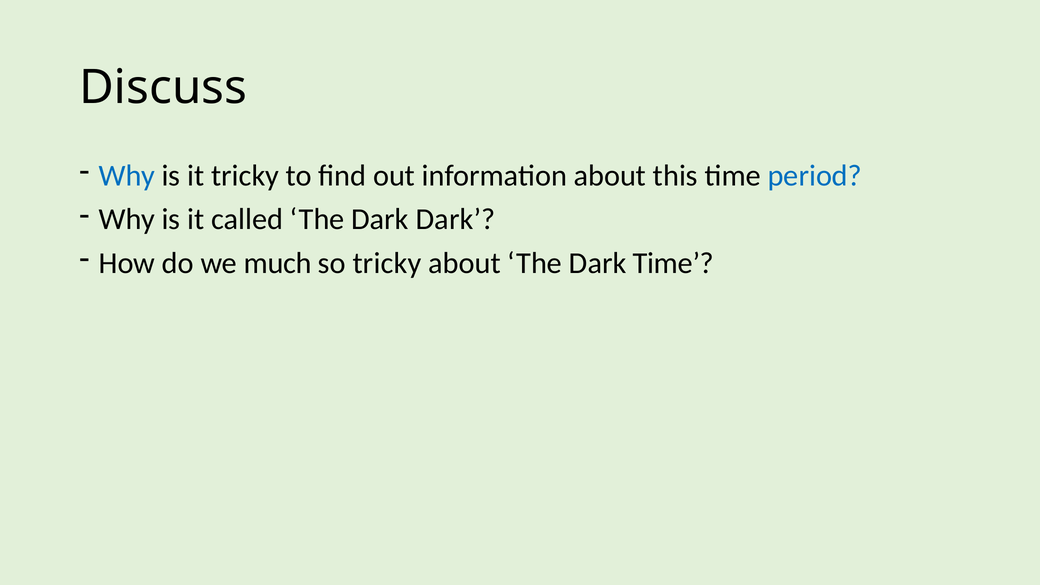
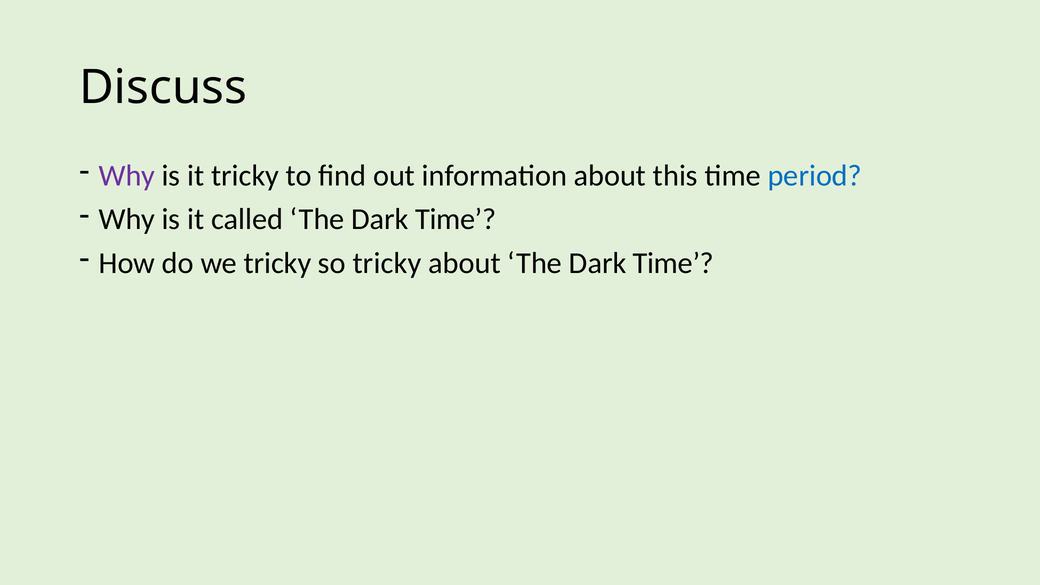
Why colour: blue -> purple (127, 176)
called The Dark Dark: Dark -> Time (456, 219)
we much: much -> tricky (278, 263)
